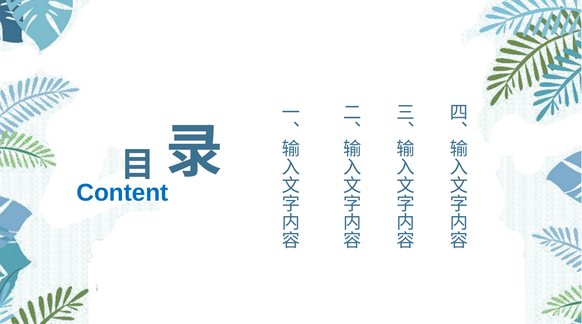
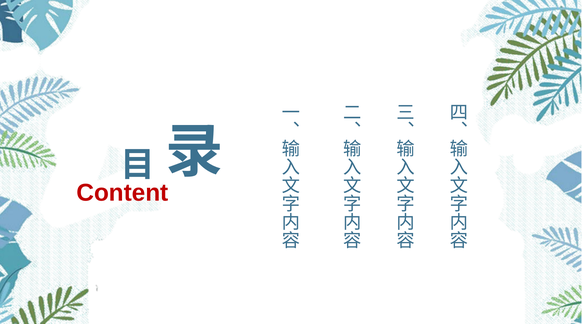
Content colour: blue -> red (122, 192)
